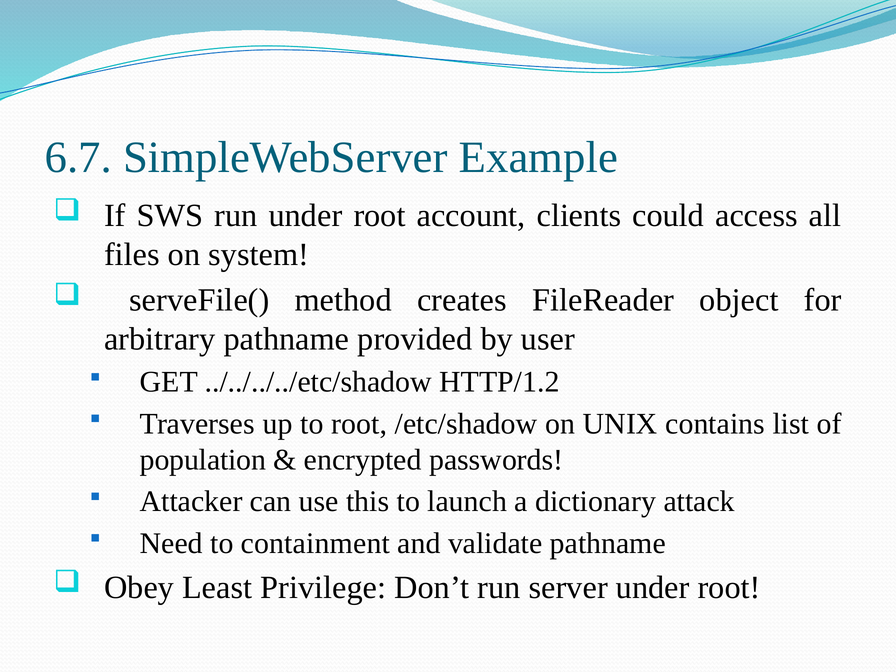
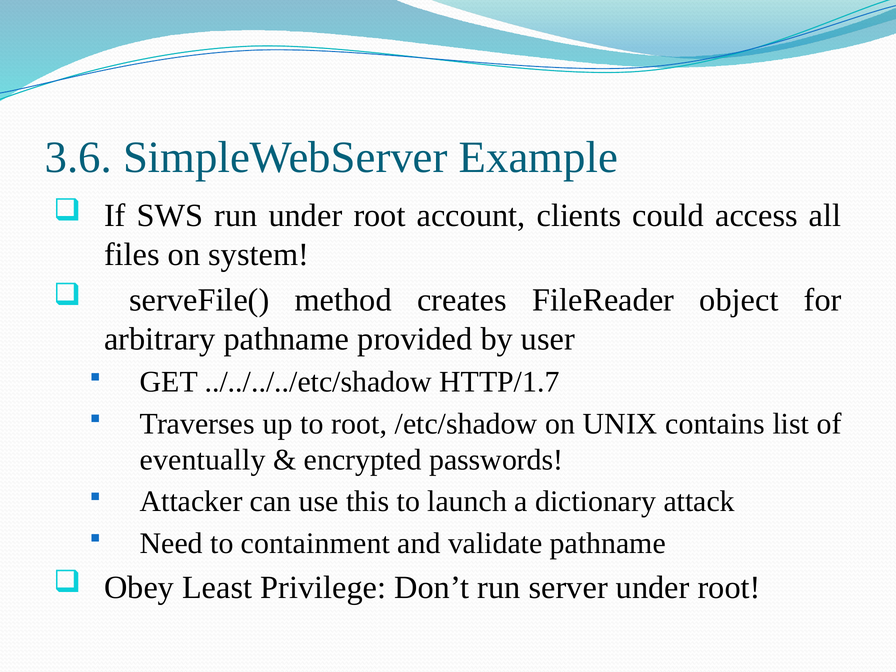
6.7: 6.7 -> 3.6 (78, 157)
HTTP/1.2: HTTP/1.2 -> HTTP/1.7 (499, 382)
population: population -> eventually (203, 460)
